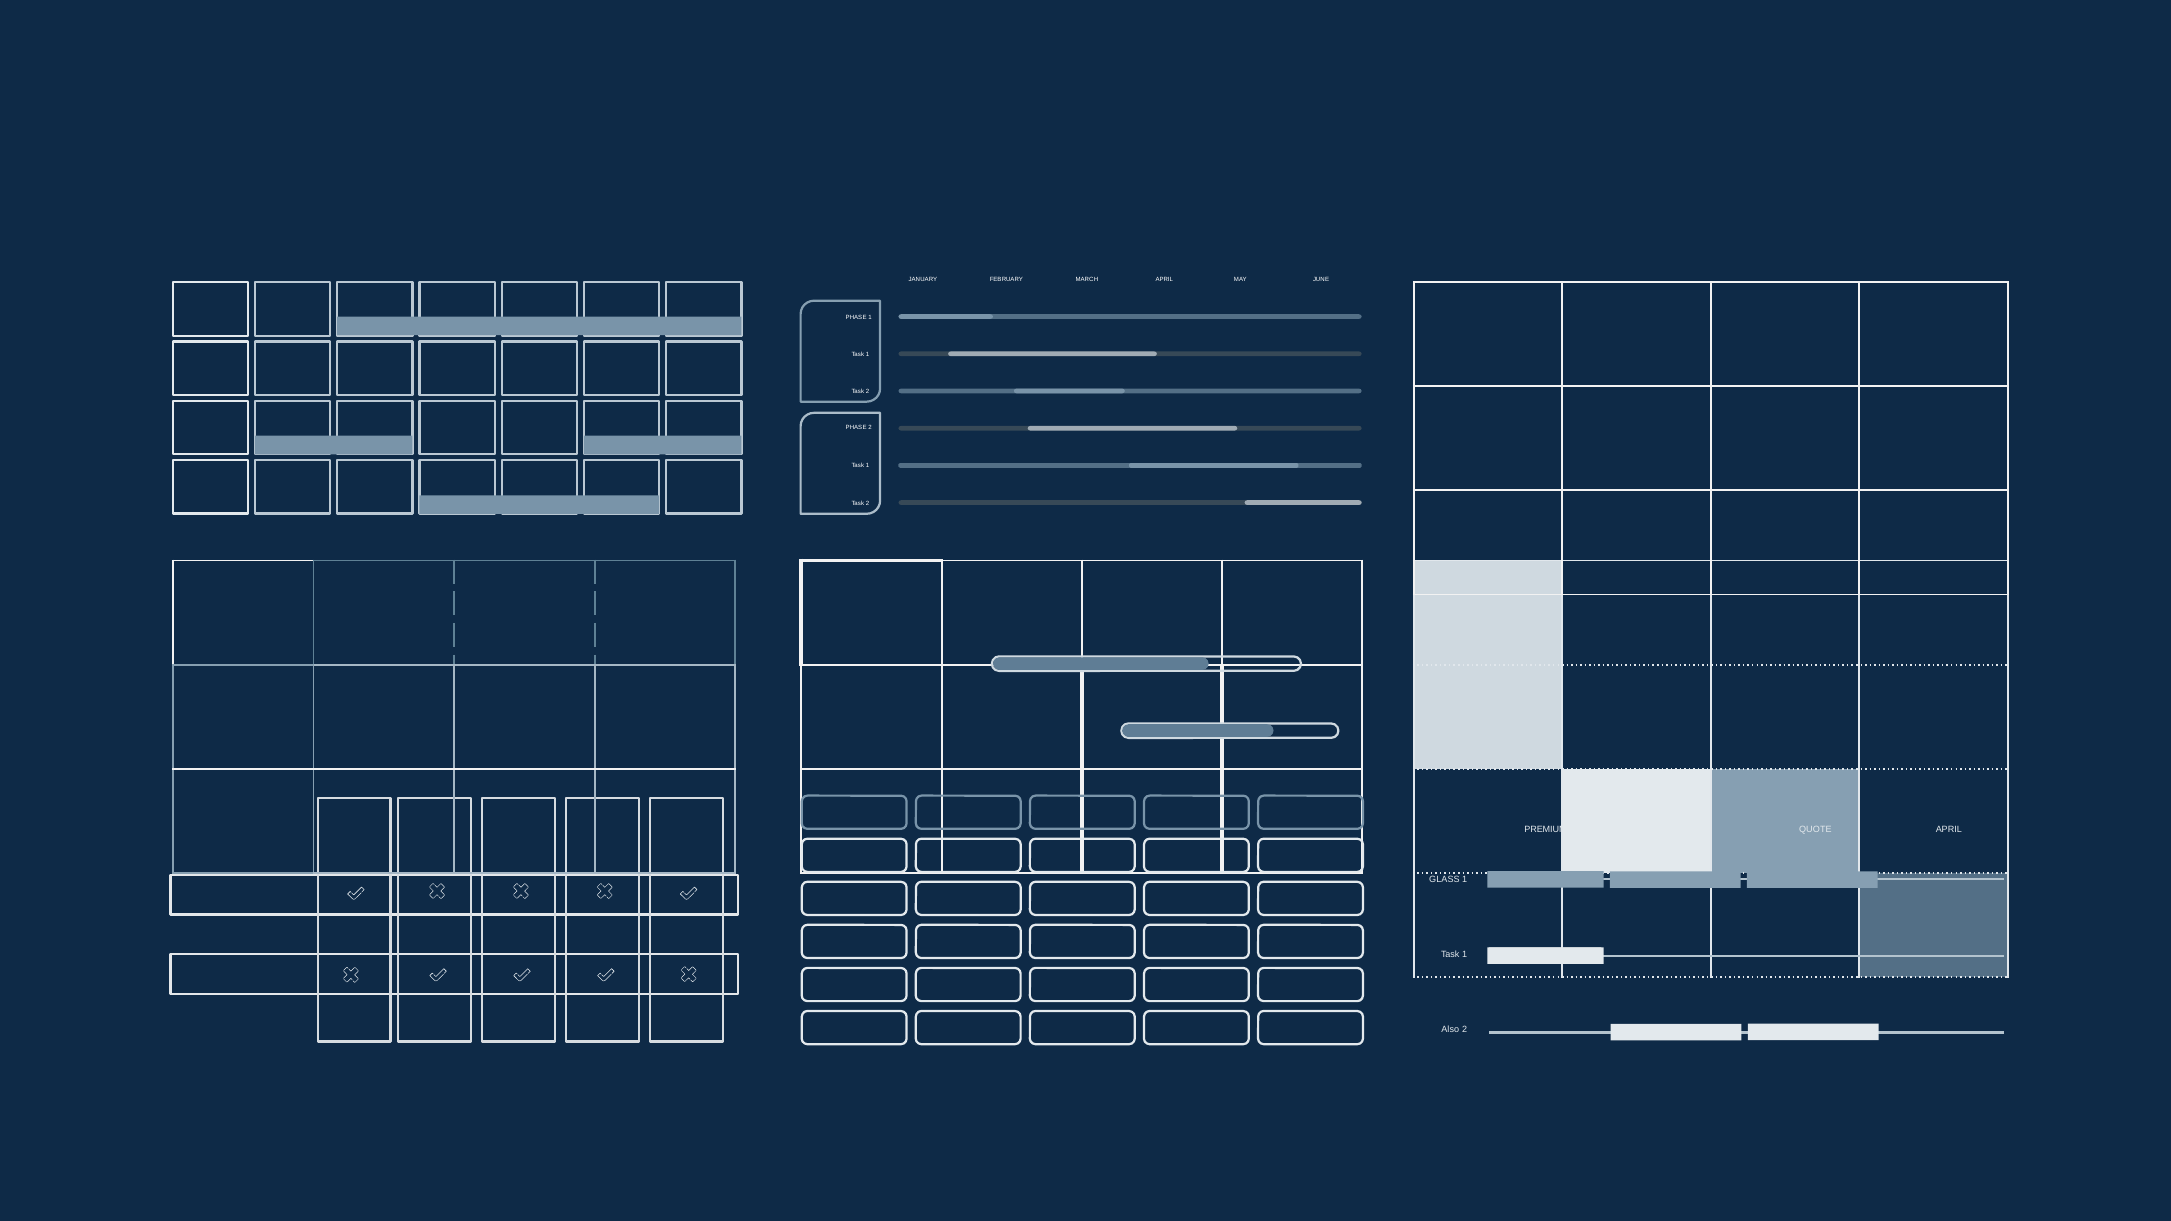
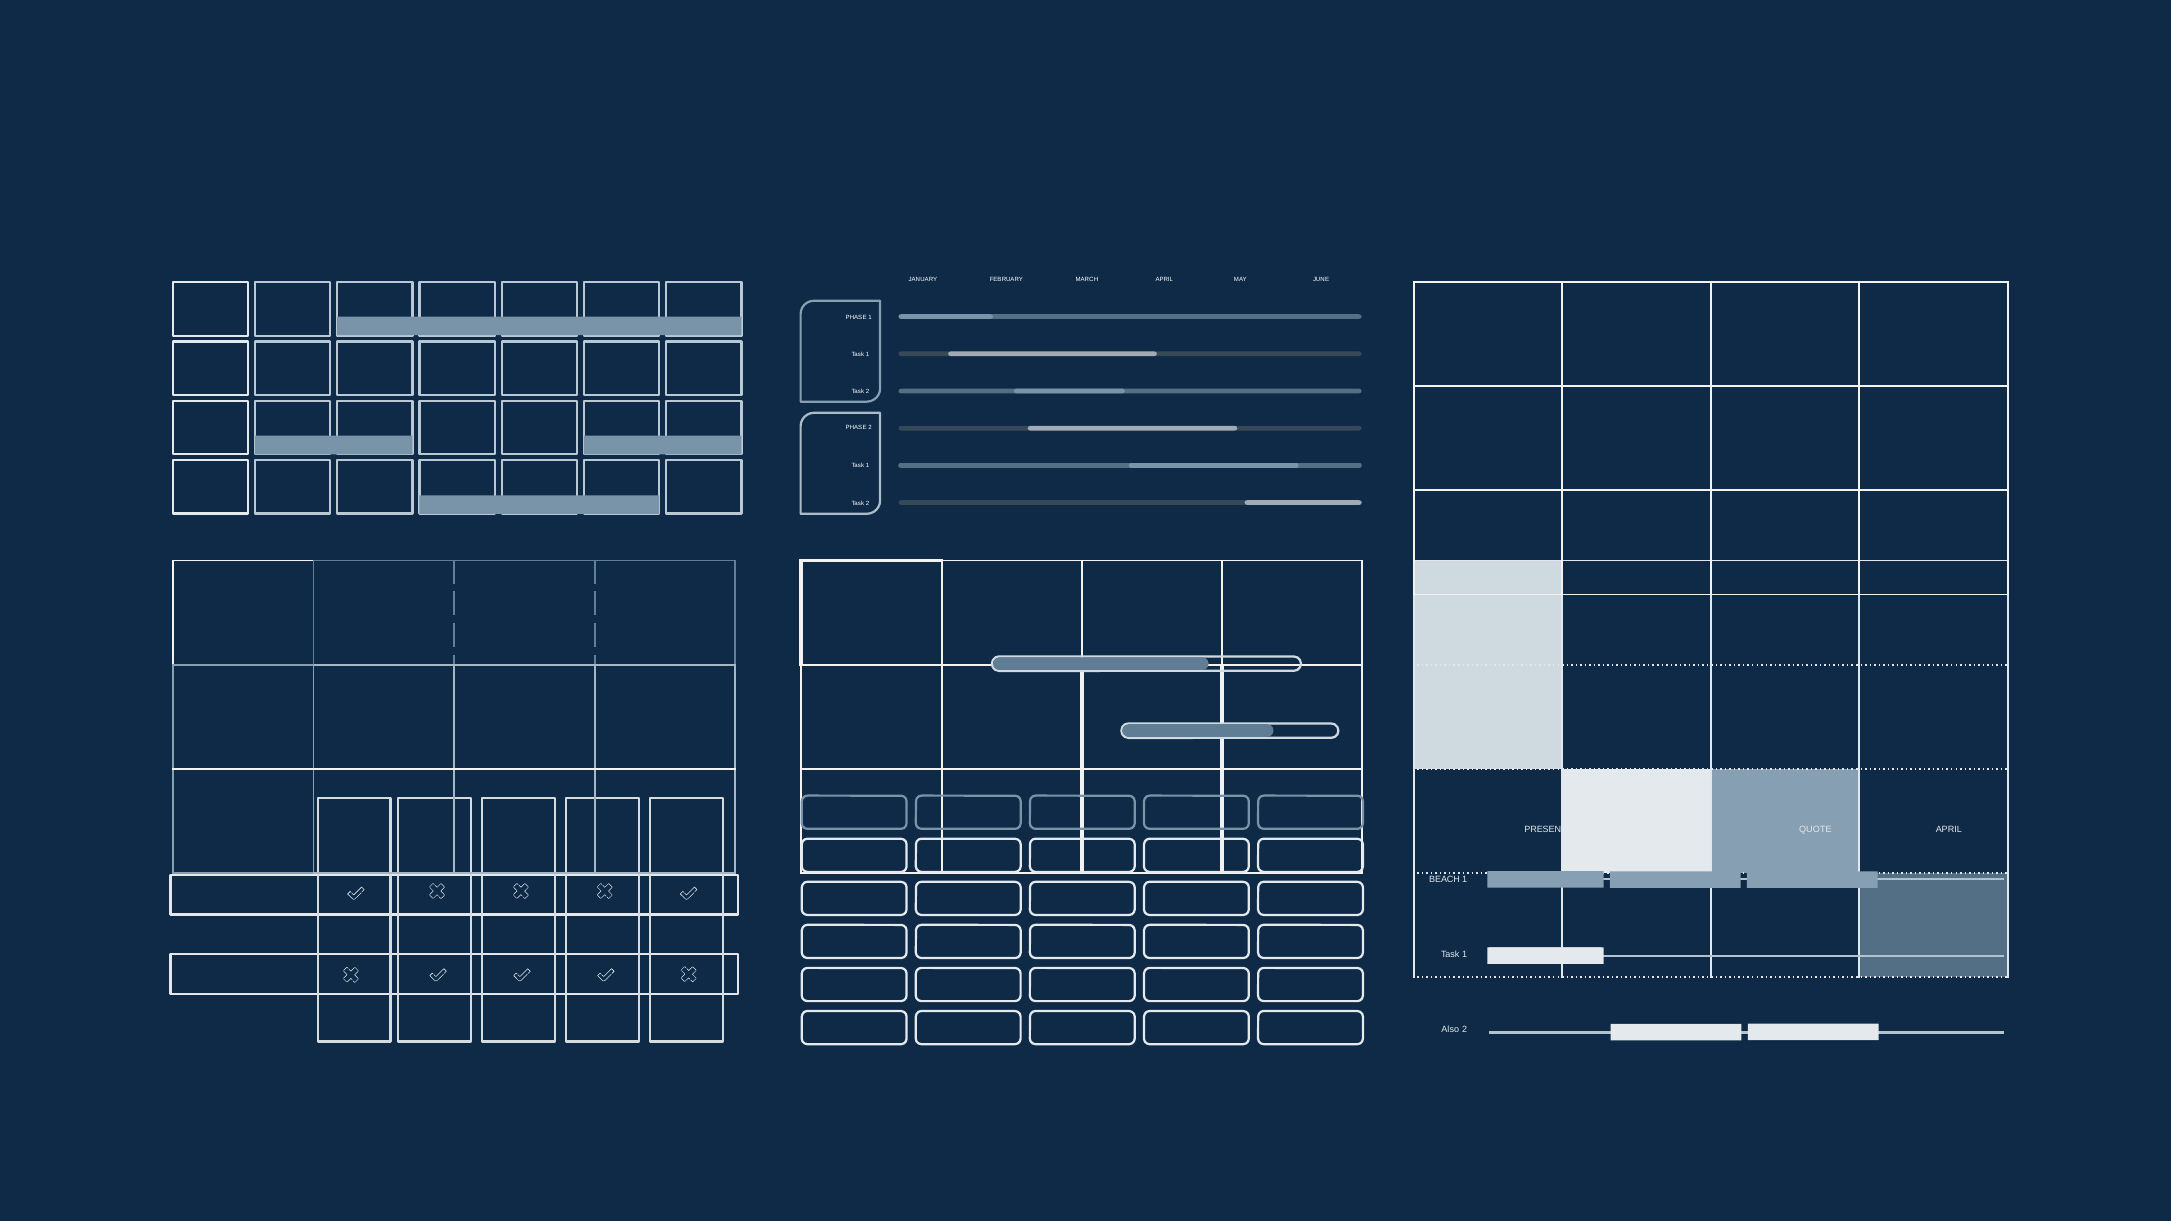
PREMIUM: PREMIUM -> PRESENT (1545, 830)
GLASS: GLASS -> BEACH (1445, 880)
